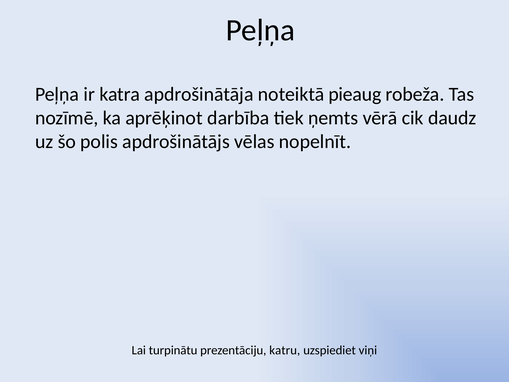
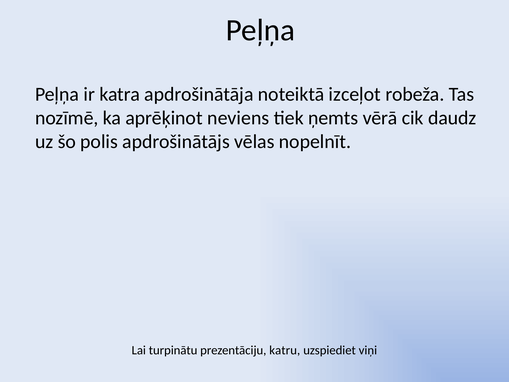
pieaug: pieaug -> izceļot (355, 94)
darbība: darbība -> neviens (238, 118)
